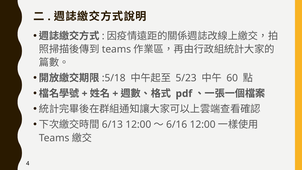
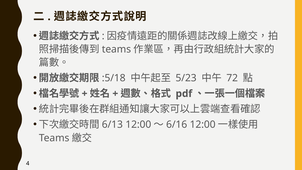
60: 60 -> 72 (232, 78)
